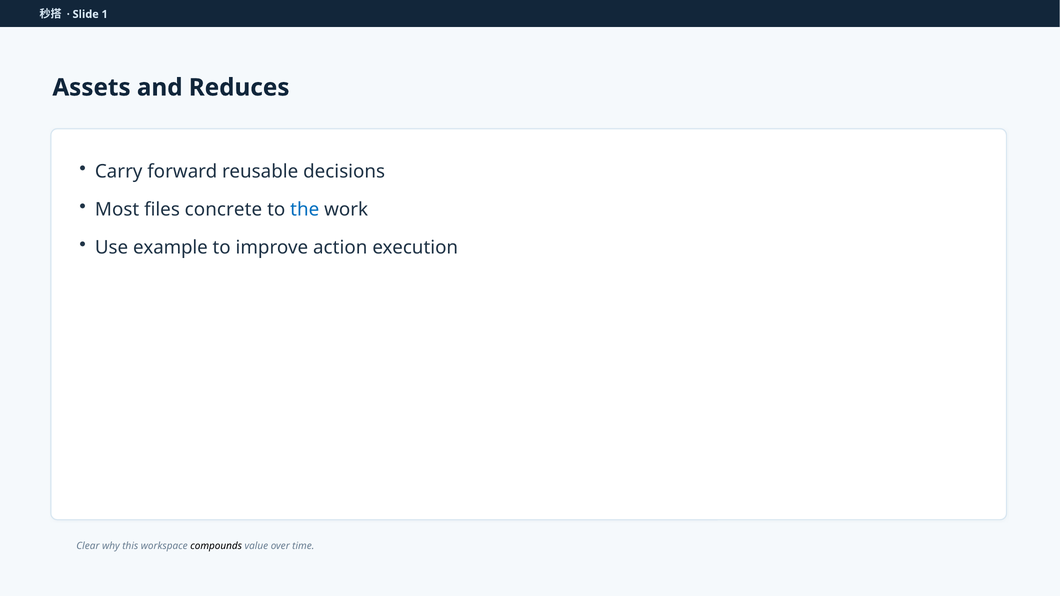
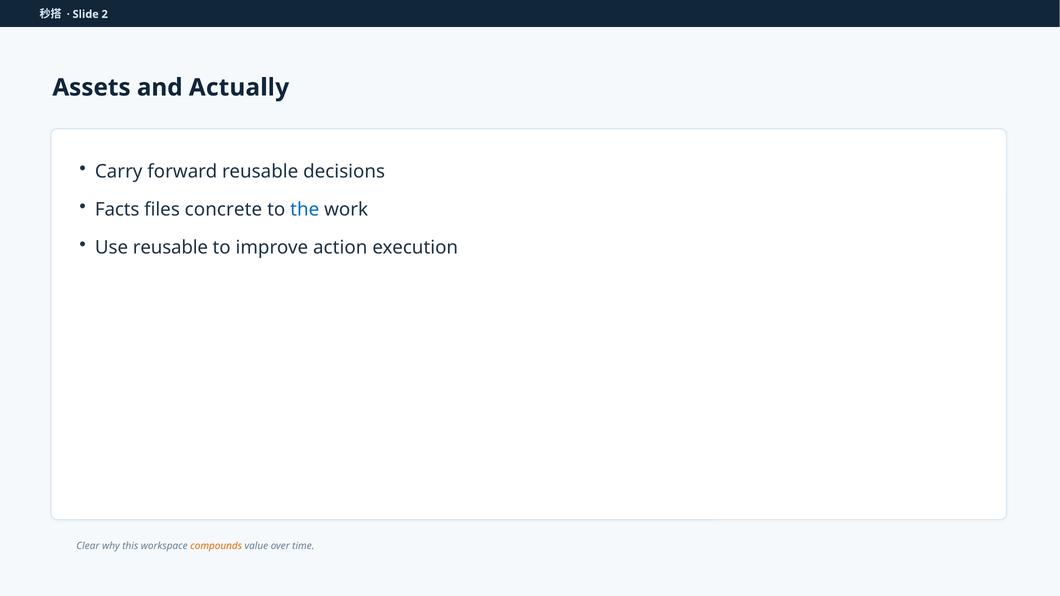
1: 1 -> 2 (105, 14)
Reduces: Reduces -> Actually (239, 88)
Most: Most -> Facts (117, 210)
Use example: example -> reusable (170, 248)
compounds colour: black -> orange (216, 546)
